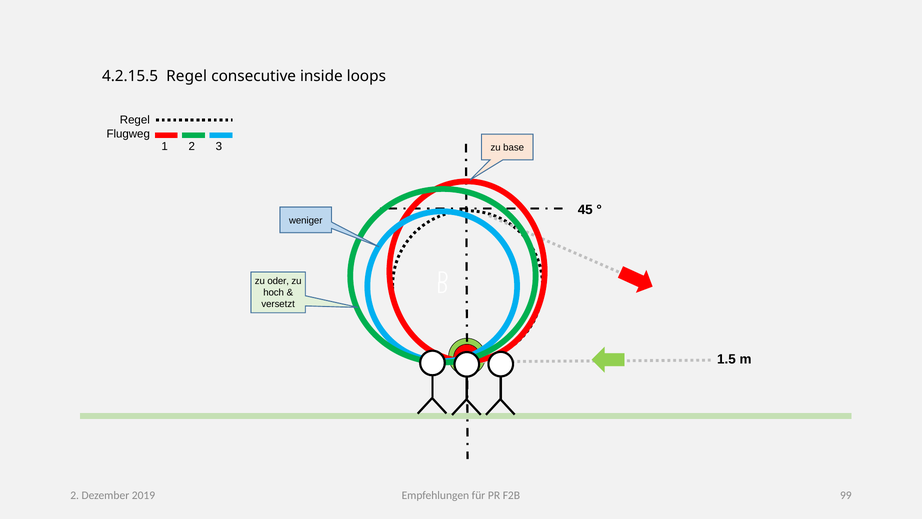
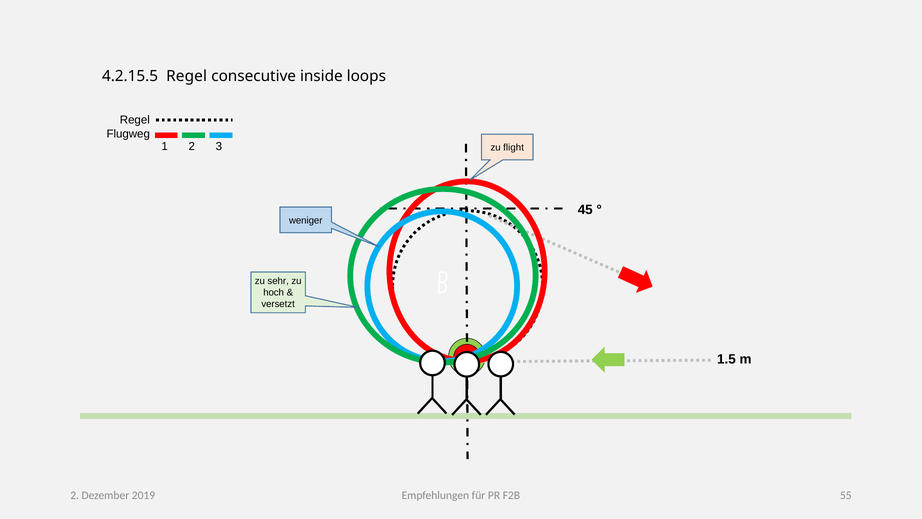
base: base -> flight (514, 148)
oder: oder -> sehr (278, 281)
99: 99 -> 55 (846, 495)
